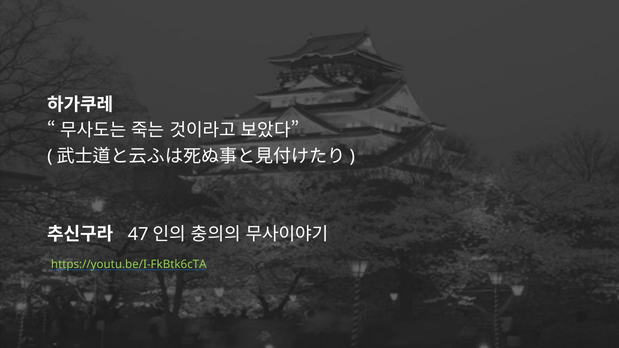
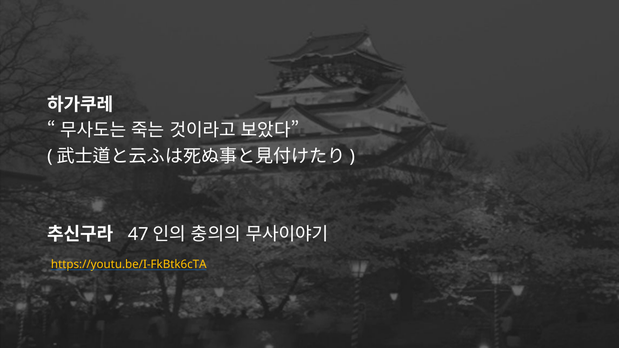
https://youtu.be/I-FkBtk6cTA colour: light green -> yellow (129, 264)
